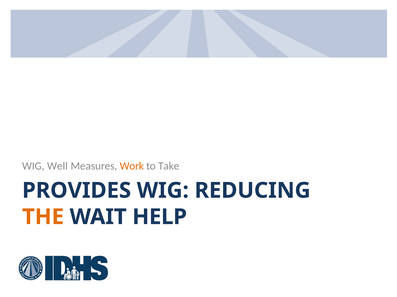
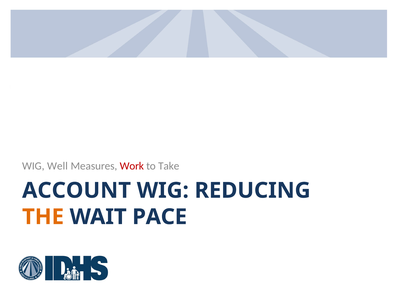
Work colour: orange -> red (132, 166)
PROVIDES: PROVIDES -> ACCOUNT (77, 191)
HELP: HELP -> PACE (160, 217)
